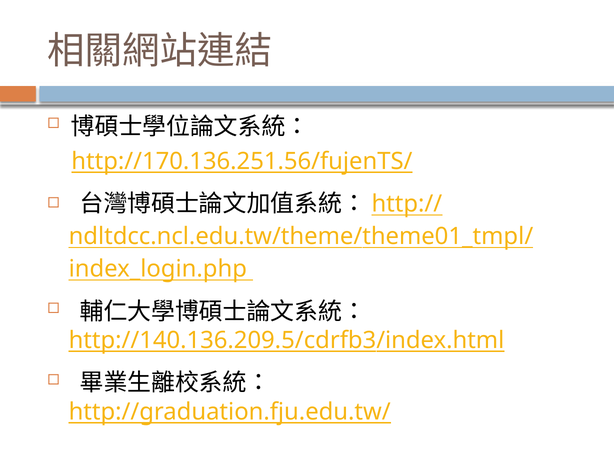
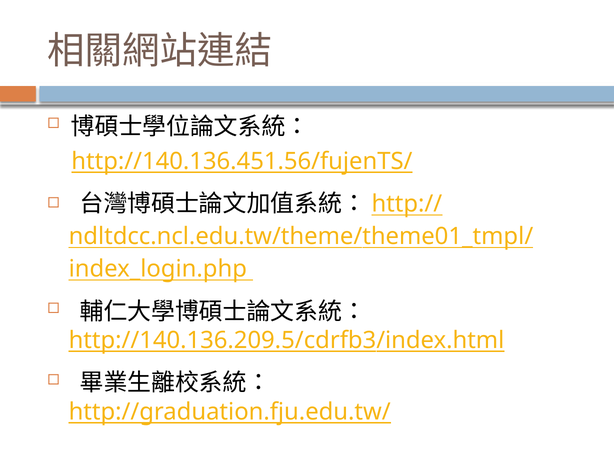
http://170.136.251.56/fujenTS/: http://170.136.251.56/fujenTS/ -> http://140.136.451.56/fujenTS/ (242, 161)
